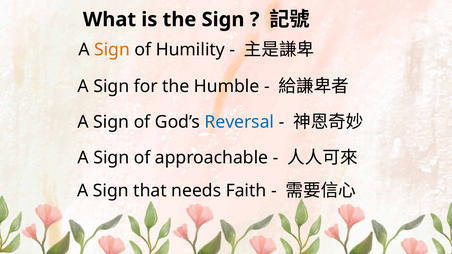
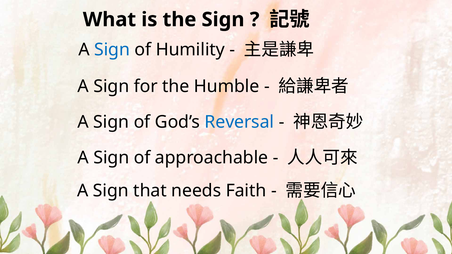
Sign colour: orange -> blue (112, 50)
